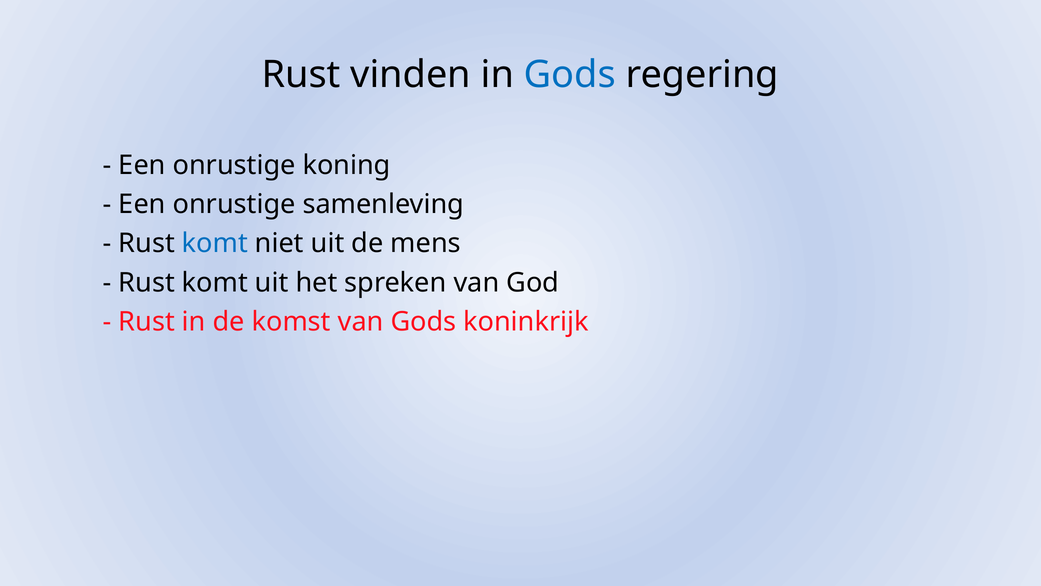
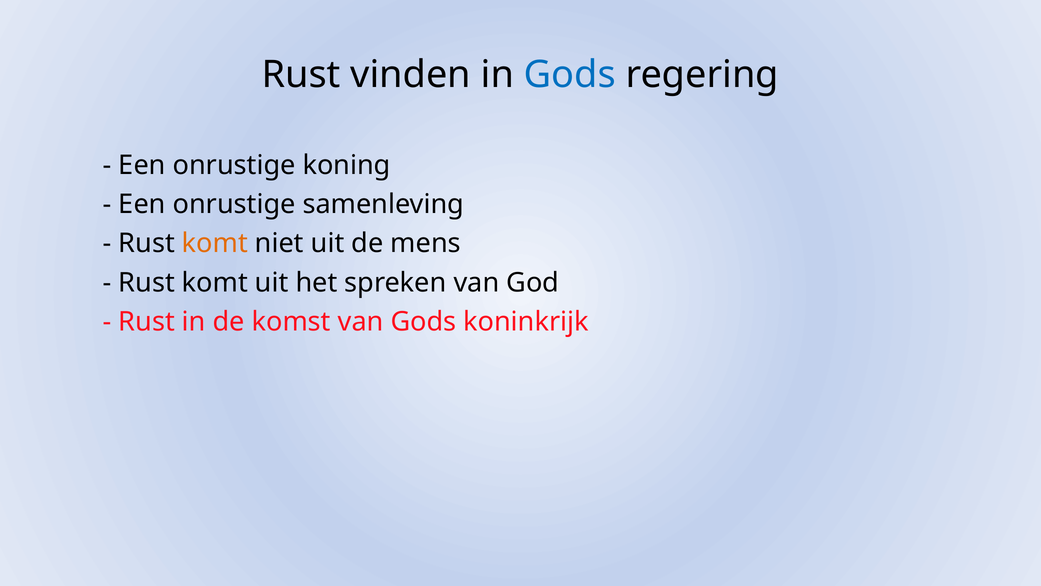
komt colour: blue -> orange (215, 243)
